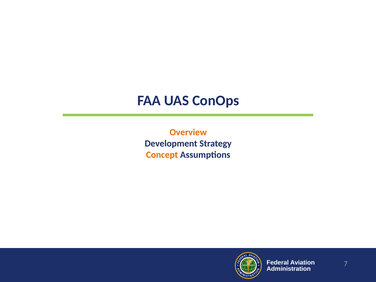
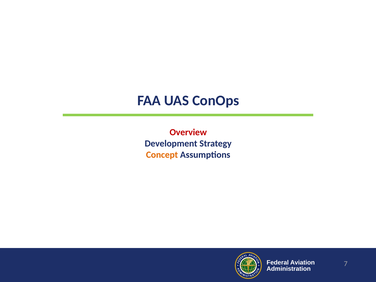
Overview colour: orange -> red (188, 132)
